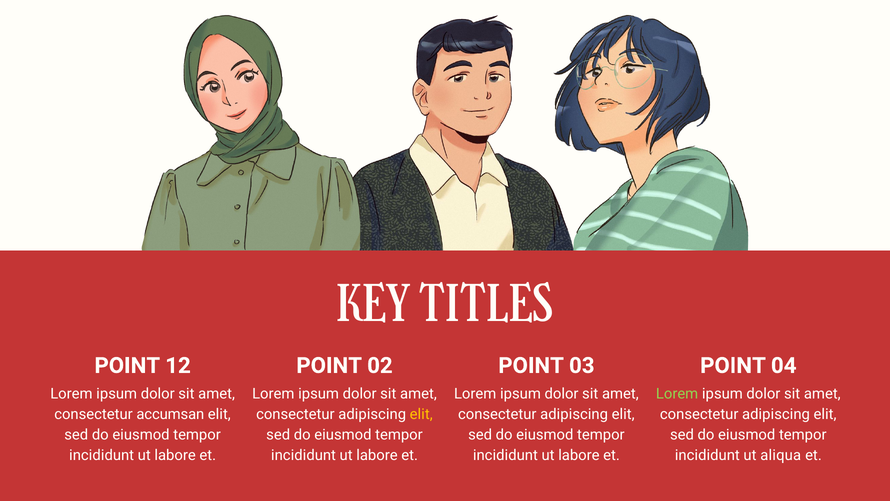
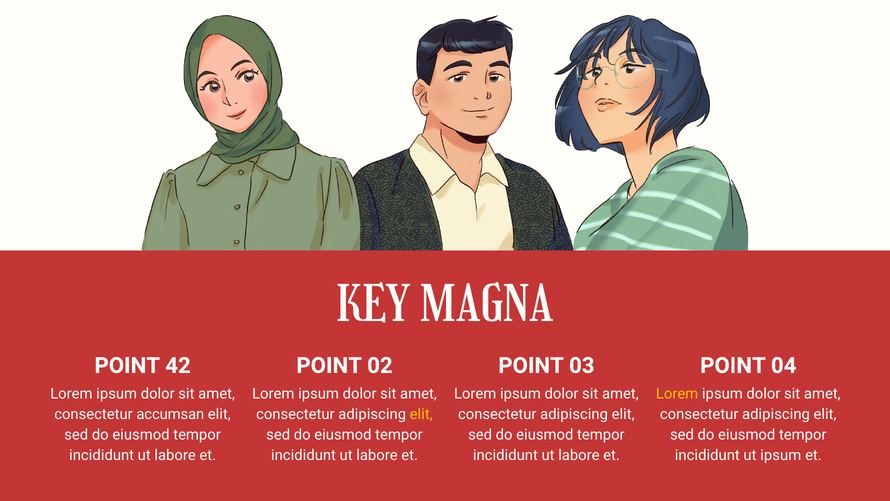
TITLES: TITLES -> MAGNA (486, 305)
12: 12 -> 42 (178, 365)
Lorem colour: light green -> yellow (677, 393)
ut aliqua: aliqua -> ipsum (781, 455)
